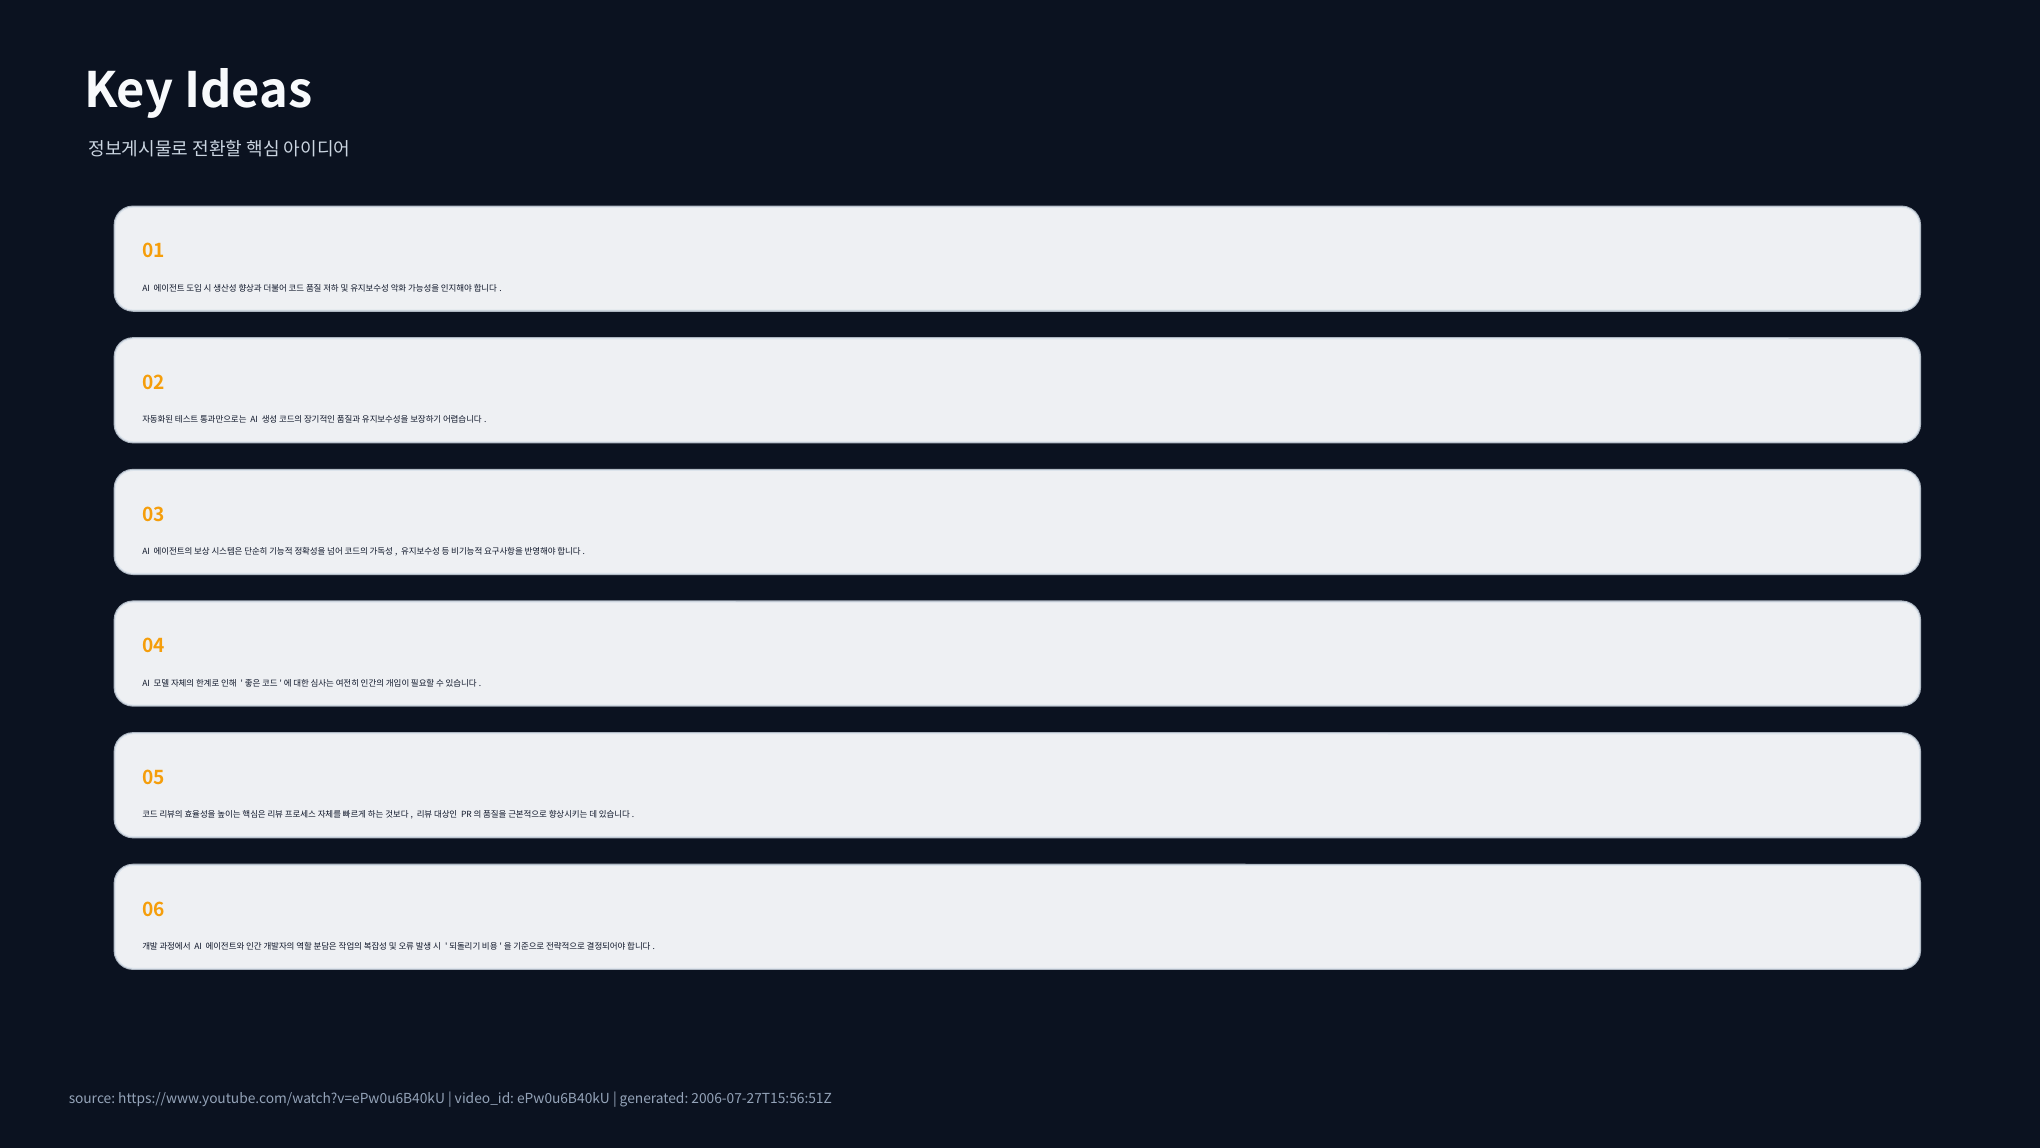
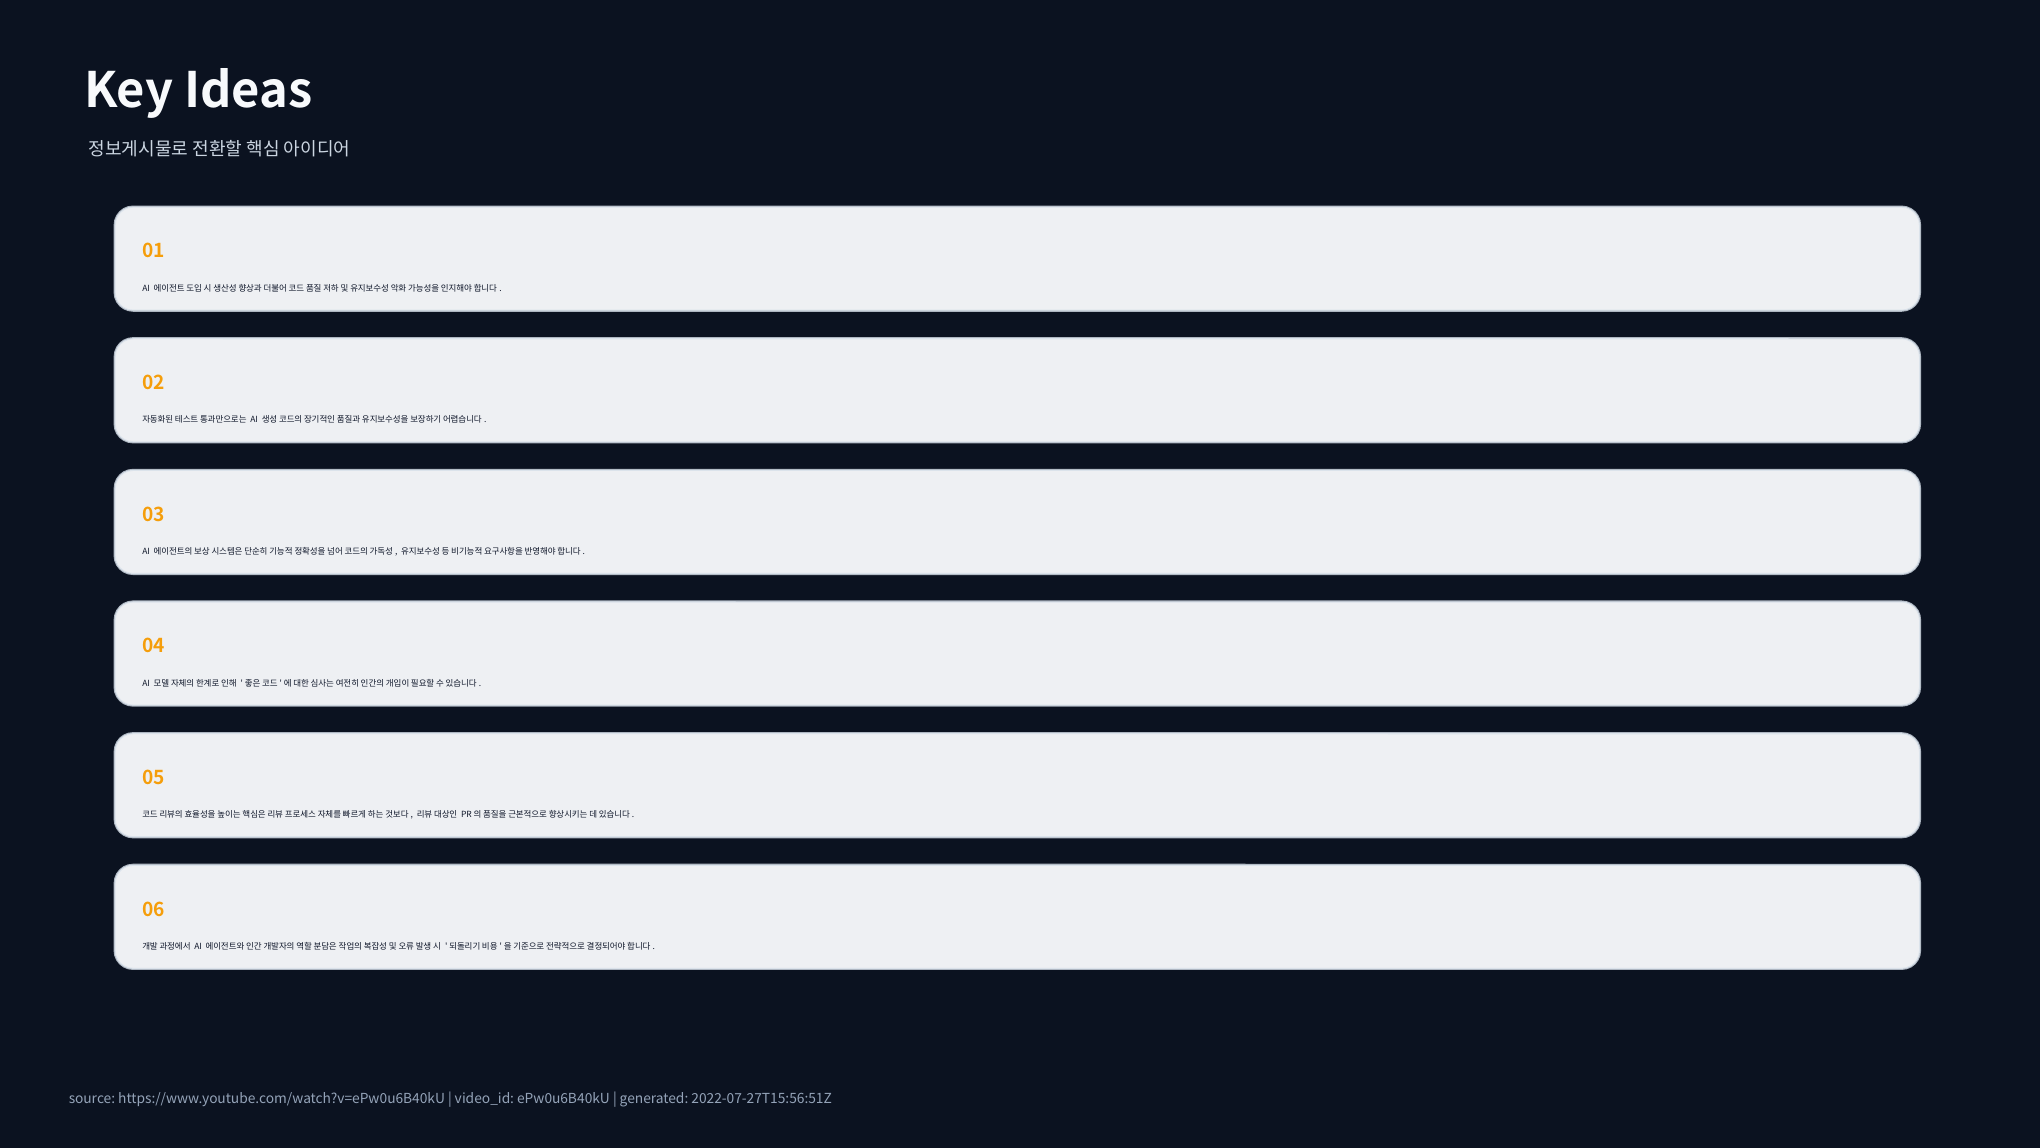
2006-07-27T15:56:51Z: 2006-07-27T15:56:51Z -> 2022-07-27T15:56:51Z (762, 1099)
